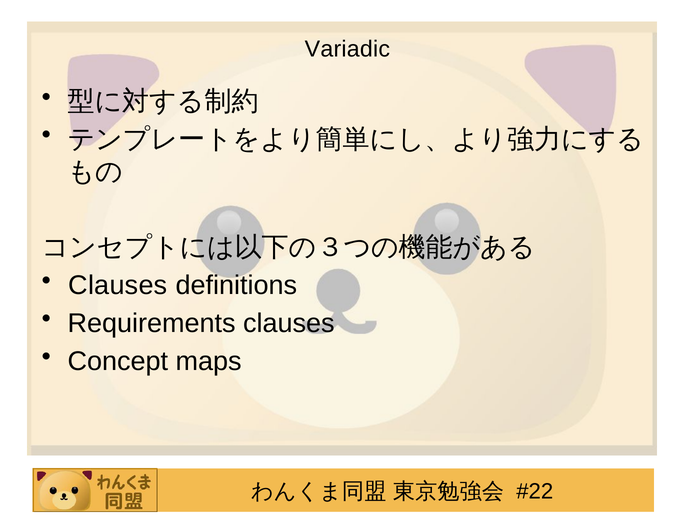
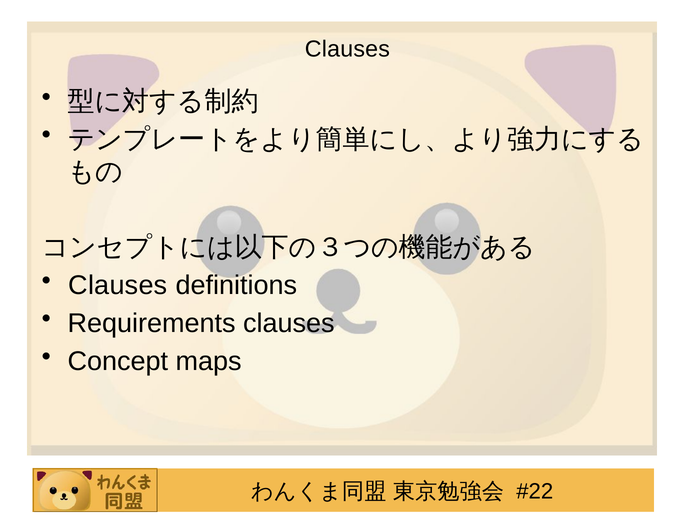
Variadic: Variadic -> Clauses (347, 49)
